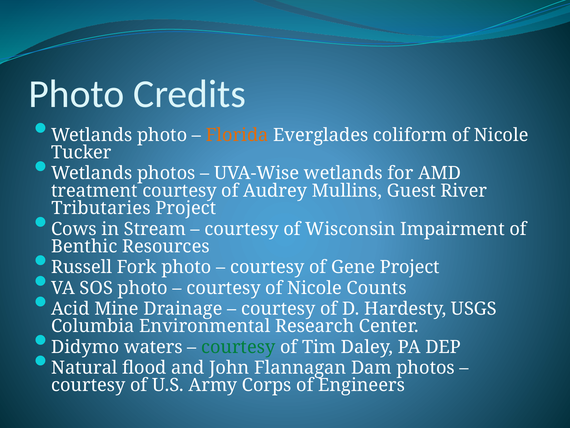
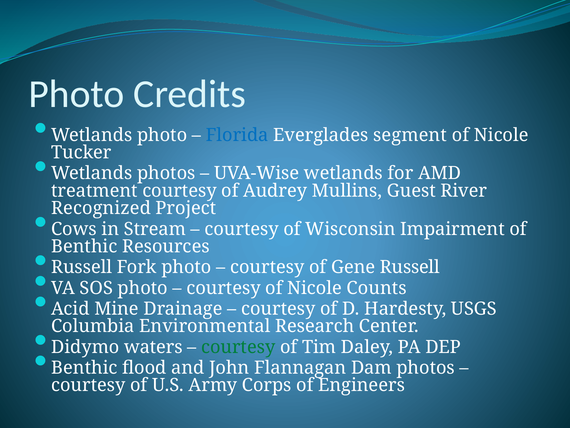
Florida colour: orange -> blue (237, 135)
coliform: coliform -> segment (410, 135)
Tributaries: Tributaries -> Recognized (101, 208)
Gene Project: Project -> Russell (410, 267)
Natural: Natural -> Benthic (84, 367)
